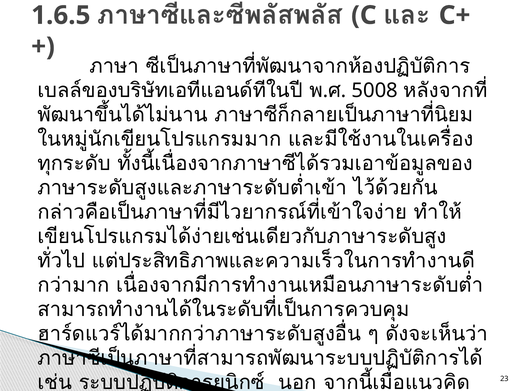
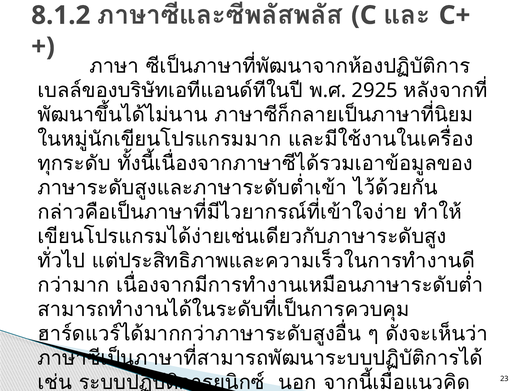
1.6.5: 1.6.5 -> 8.1.2 (61, 15)
5008: 5008 -> 2925 (375, 90)
